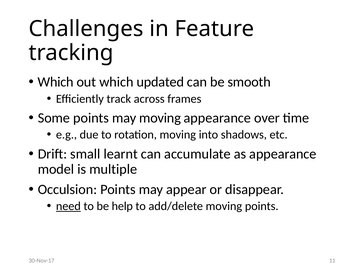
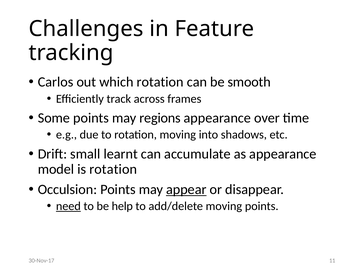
Which: Which -> Carlos (56, 82)
which updated: updated -> rotation (160, 82)
may moving: moving -> regions (160, 118)
is multiple: multiple -> rotation (113, 169)
appear underline: none -> present (186, 189)
